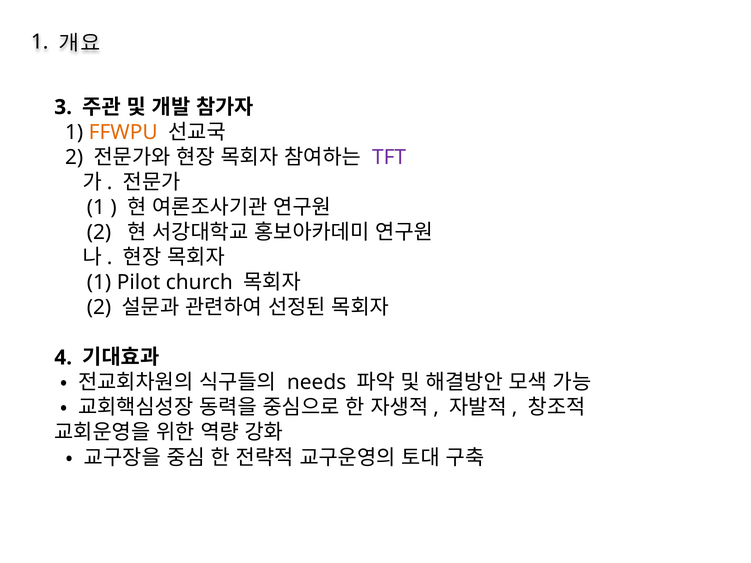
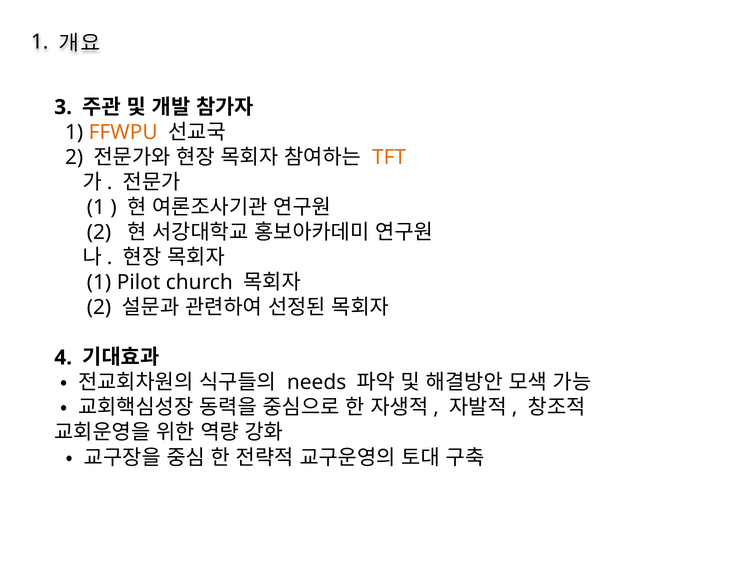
TFT colour: purple -> orange (389, 157)
